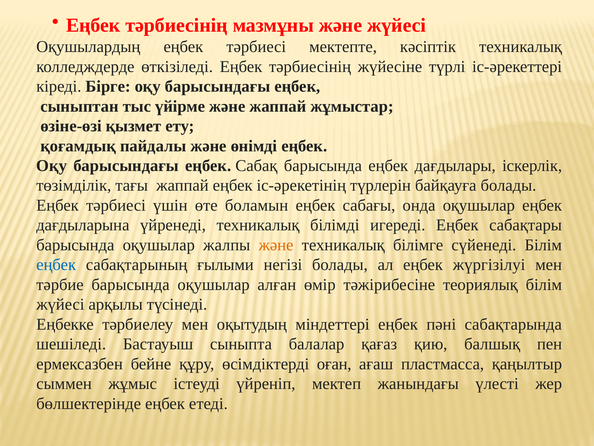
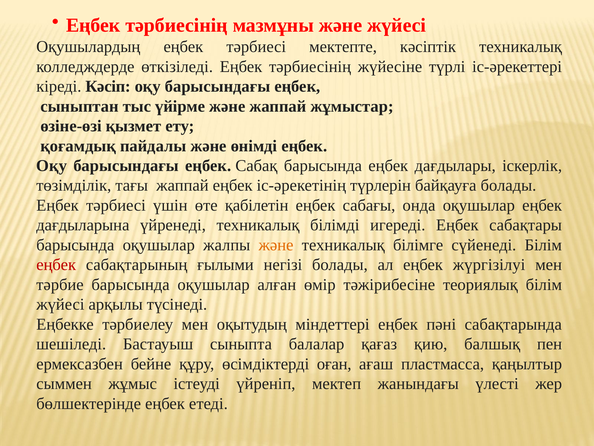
Бірге: Бірге -> Кәсіп (108, 86)
боламын: боламын -> қабілетін (257, 205)
еңбек colour: blue -> red (56, 265)
